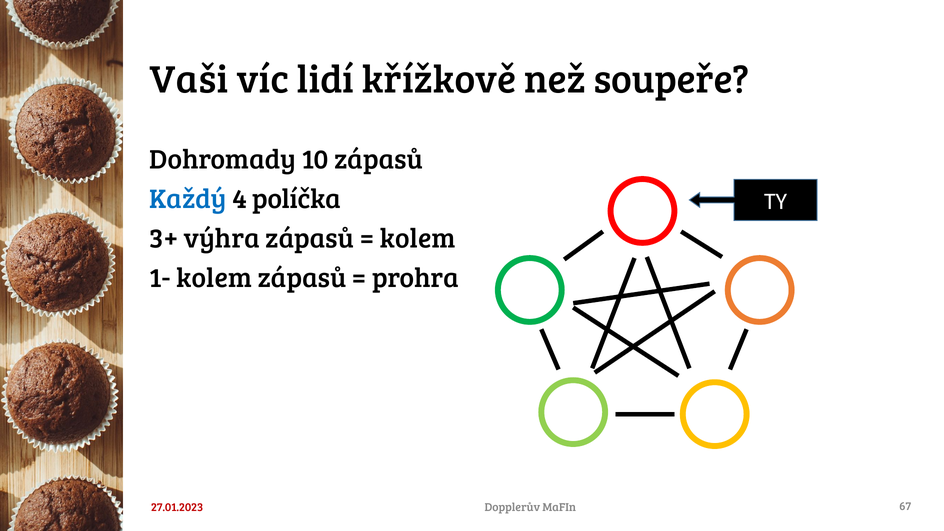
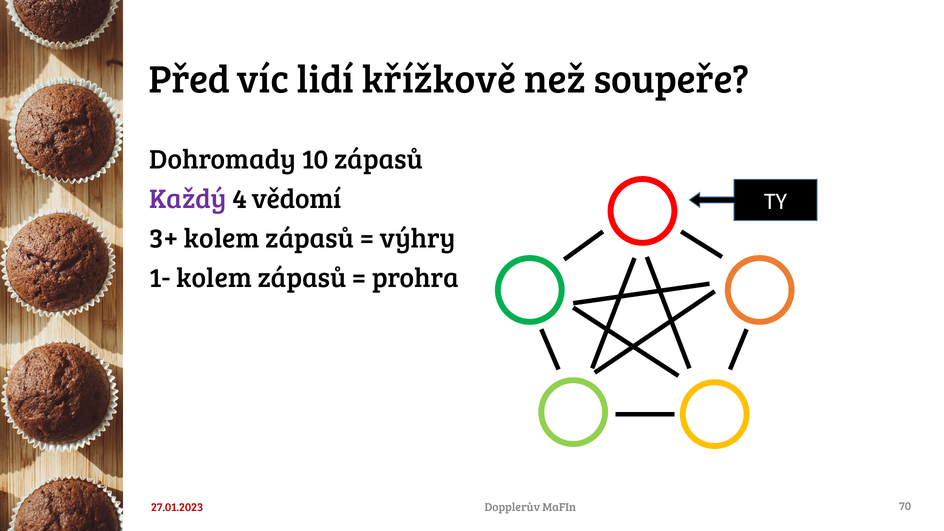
Vaši: Vaši -> Před (189, 80)
Každý colour: blue -> purple (188, 199)
políčka: políčka -> vědomí (297, 199)
3+ výhra: výhra -> kolem (222, 239)
kolem: kolem -> výhry (418, 239)
67: 67 -> 70 (905, 506)
